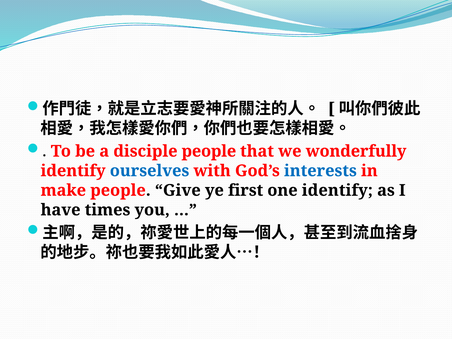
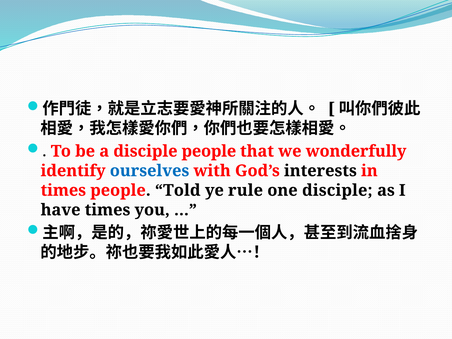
interests colour: blue -> black (320, 171)
make: make -> times (63, 190)
Give: Give -> Told (178, 190)
first: first -> rule (246, 190)
one identify: identify -> disciple (337, 190)
